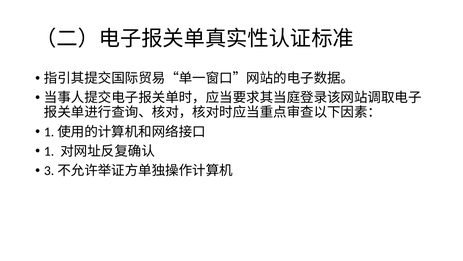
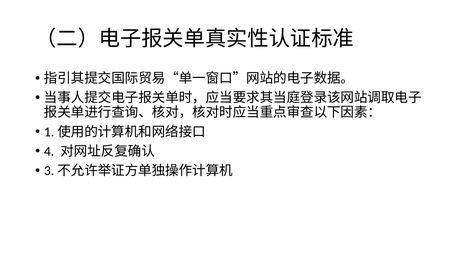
1: 1 -> 4 (49, 151)
